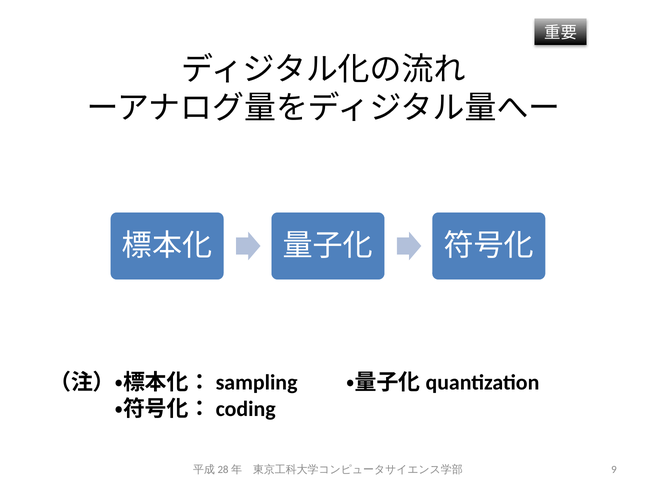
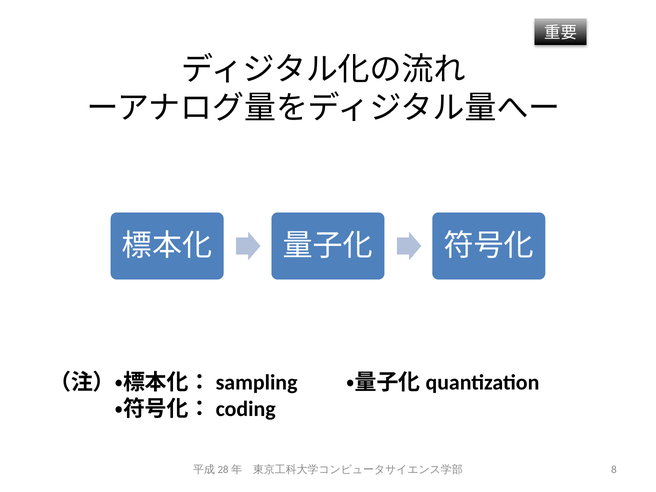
9: 9 -> 8 (614, 470)
